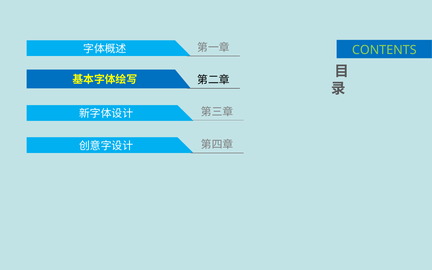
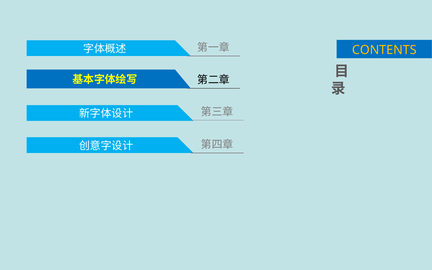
CONTENTS colour: light green -> yellow (384, 50)
